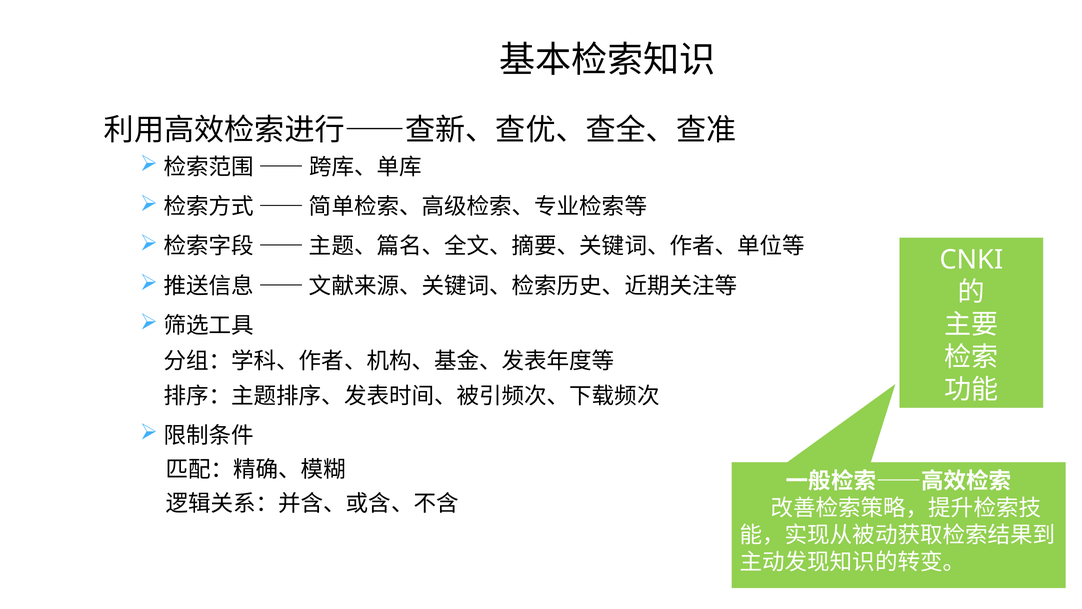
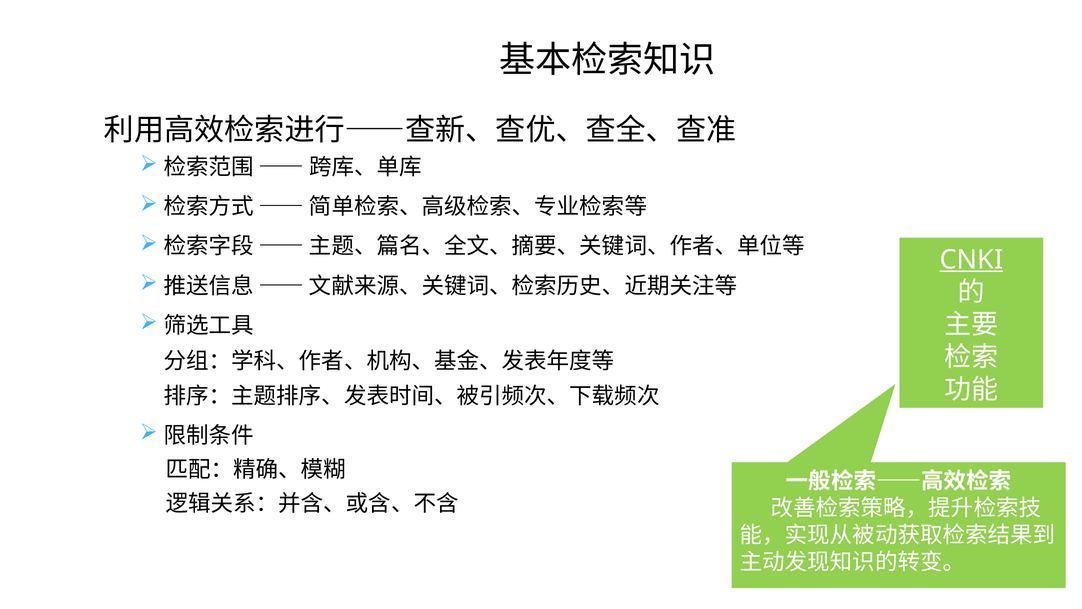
CNKI underline: none -> present (971, 260)
